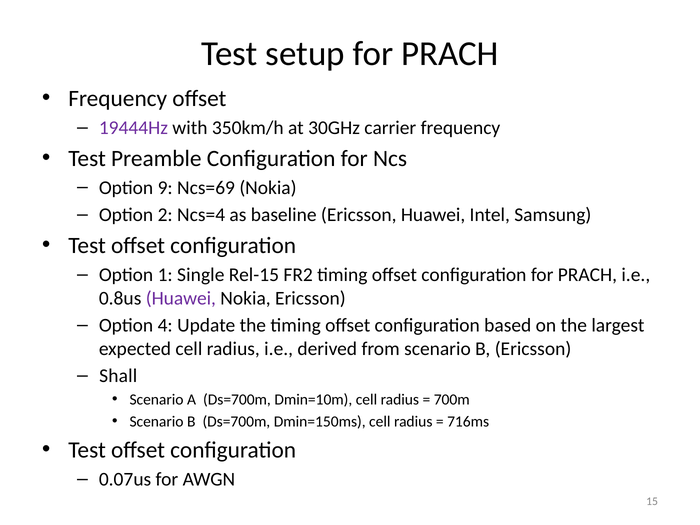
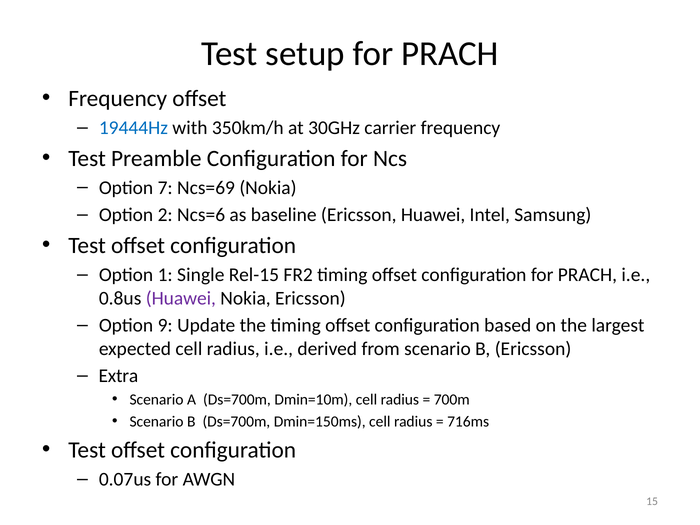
19444Hz colour: purple -> blue (133, 128)
9: 9 -> 7 (165, 188)
Ncs=4: Ncs=4 -> Ncs=6 (201, 215)
4: 4 -> 9 (165, 325)
Shall: Shall -> Extra (118, 376)
